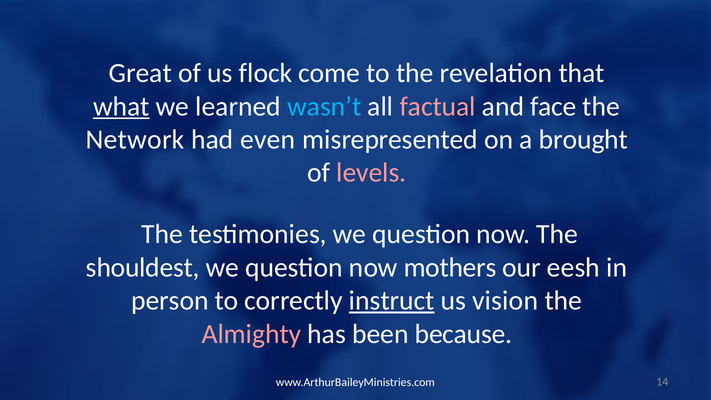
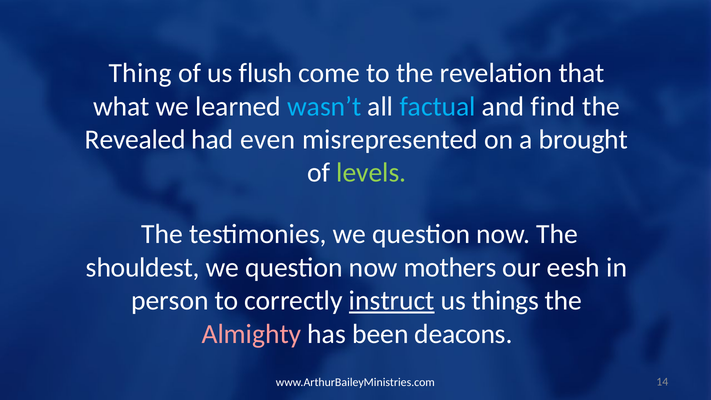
Great: Great -> Thing (140, 73)
flock: flock -> flush (266, 73)
what underline: present -> none (121, 106)
factual colour: pink -> light blue (438, 106)
face: face -> find (553, 106)
Network: Network -> Revealed (135, 140)
levels colour: pink -> light green (371, 173)
vision: vision -> things (505, 301)
because: because -> deacons (463, 334)
